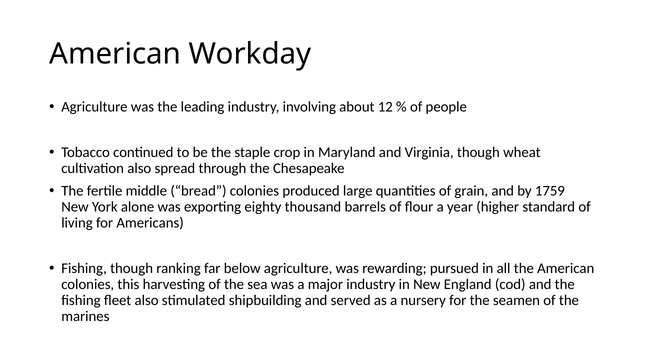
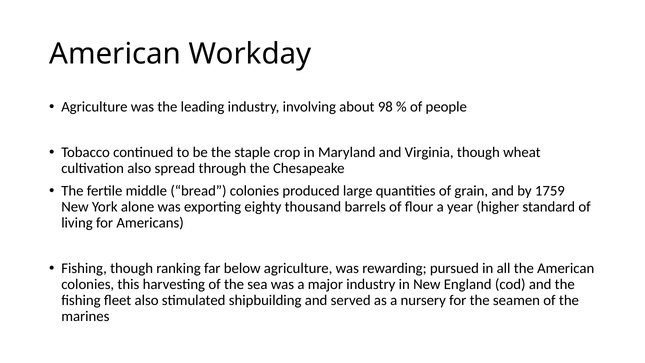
12: 12 -> 98 (385, 107)
